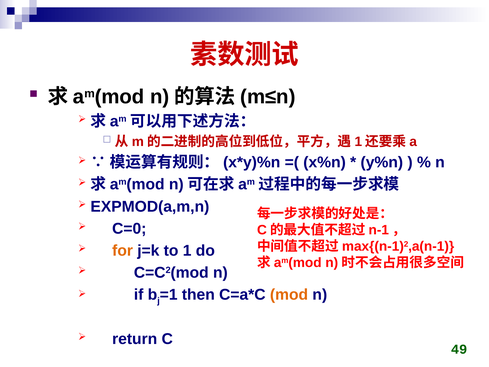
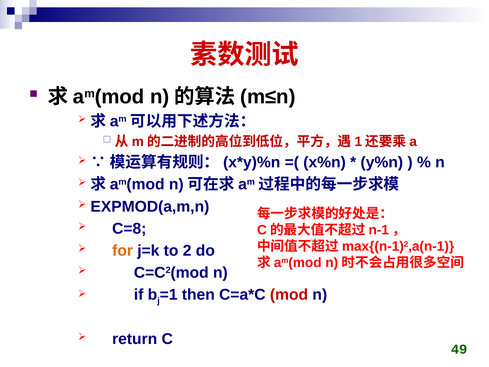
C=0: C=0 -> C=8 (129, 228)
1: 1 -> 2 (187, 250)
mod colour: orange -> red (289, 295)
